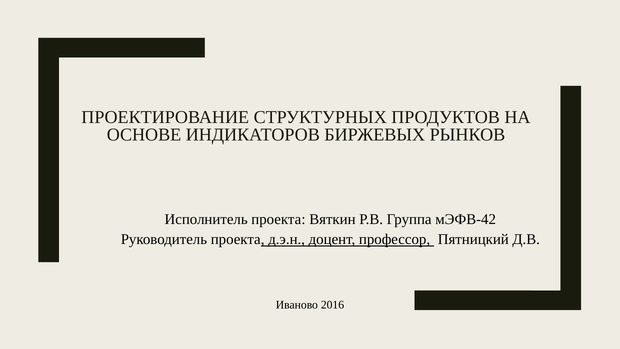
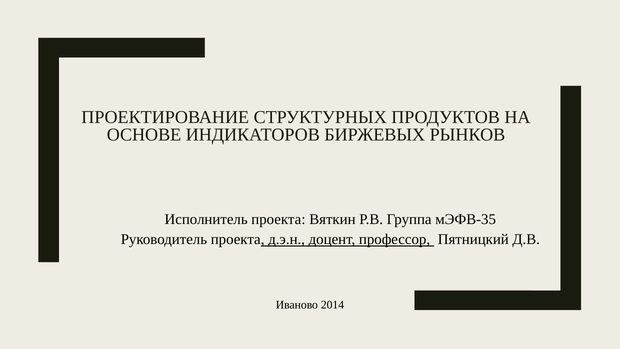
мЭФВ-42: мЭФВ-42 -> мЭФВ-35 (466, 219)
2016: 2016 -> 2014 (332, 305)
